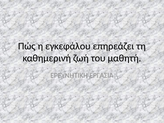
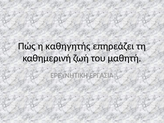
εγκεφάλου: εγκεφάλου -> καθηγητής (68, 46)
